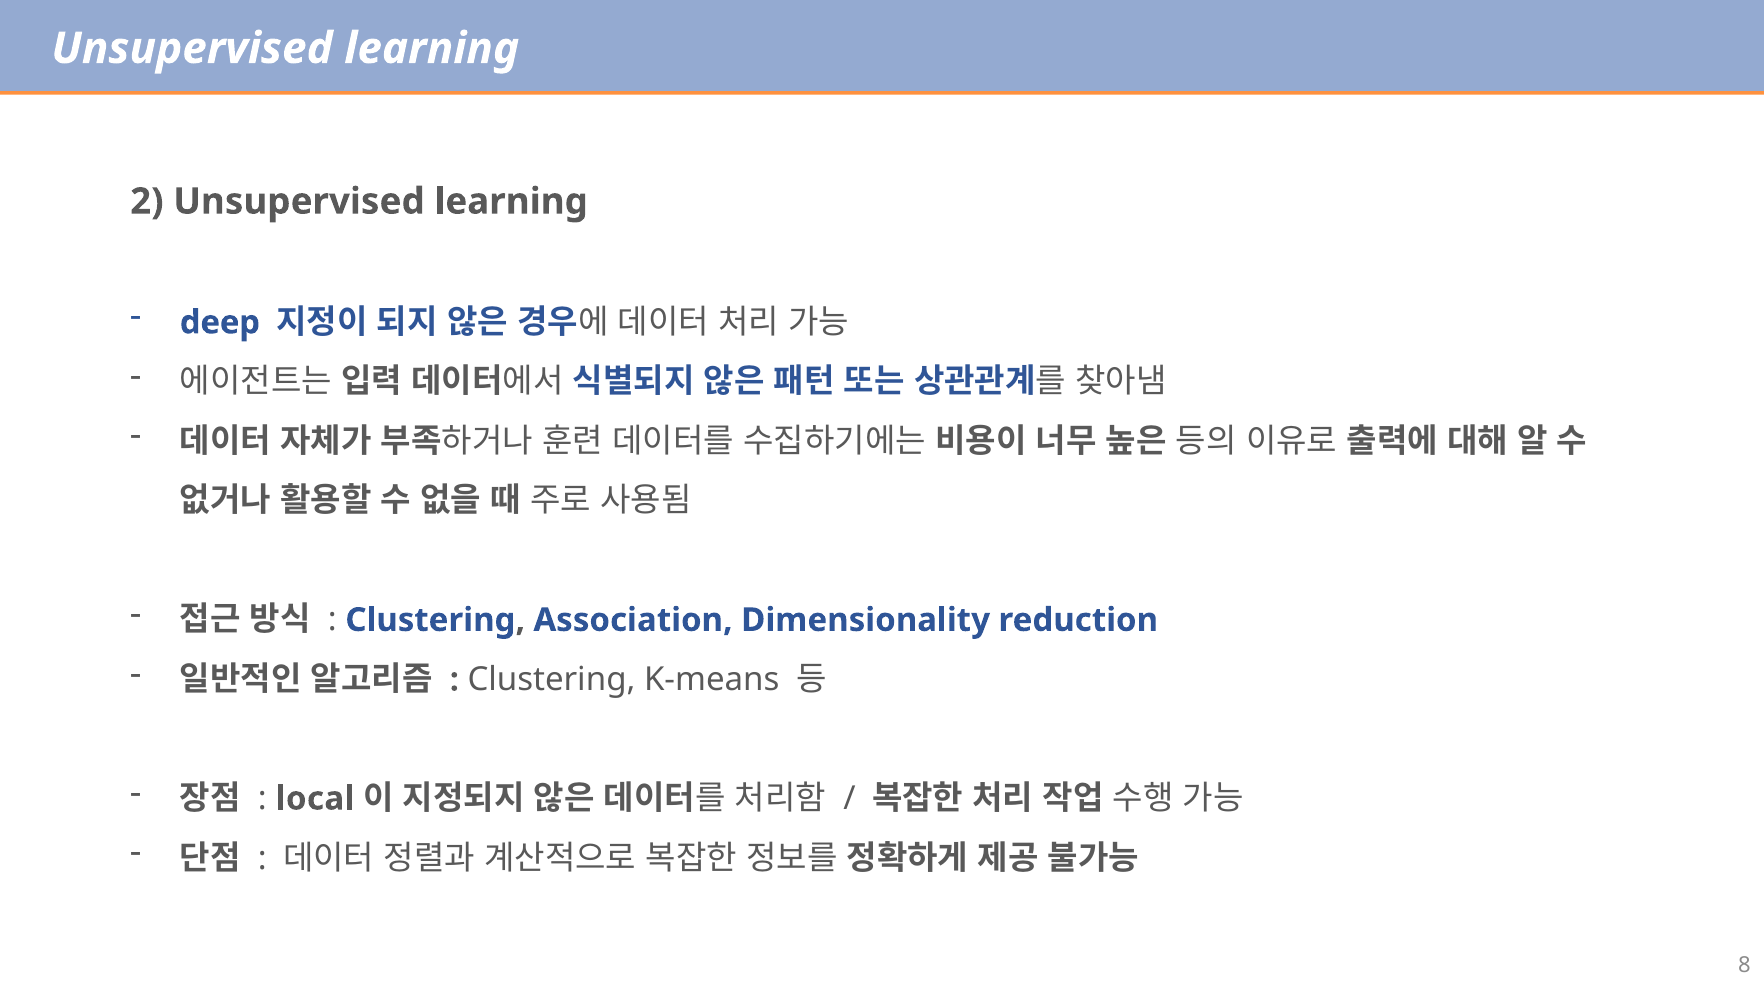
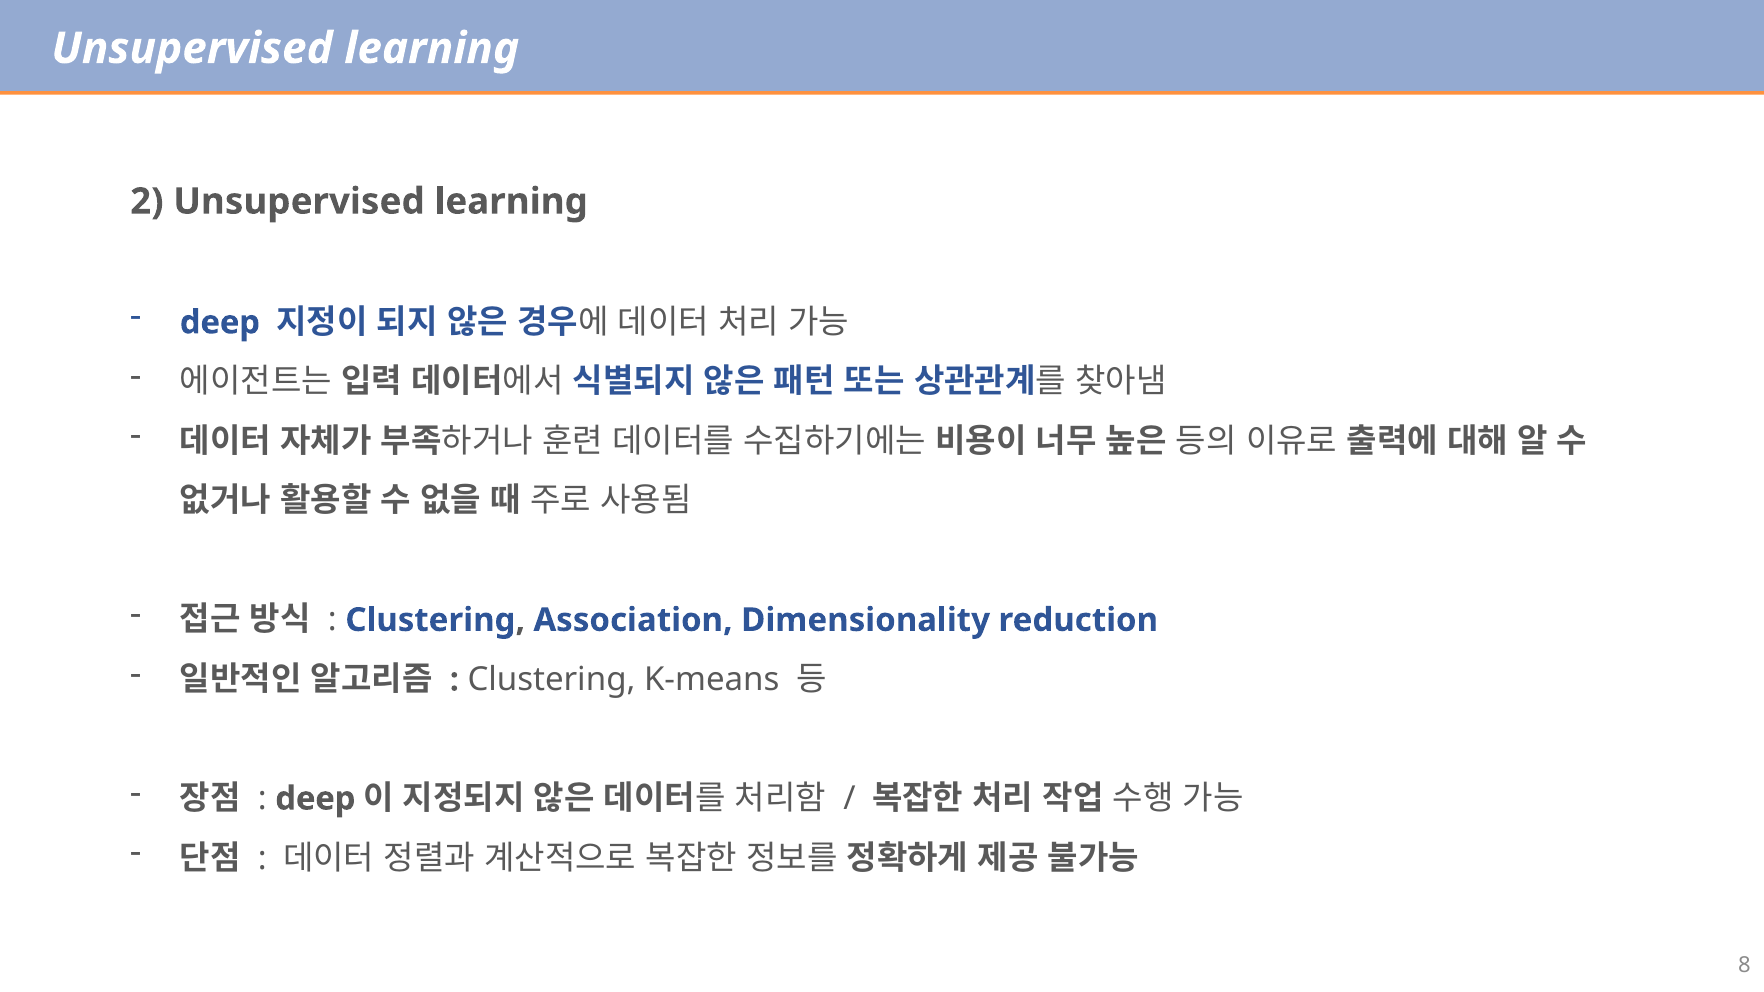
local: local -> deep (315, 799)
